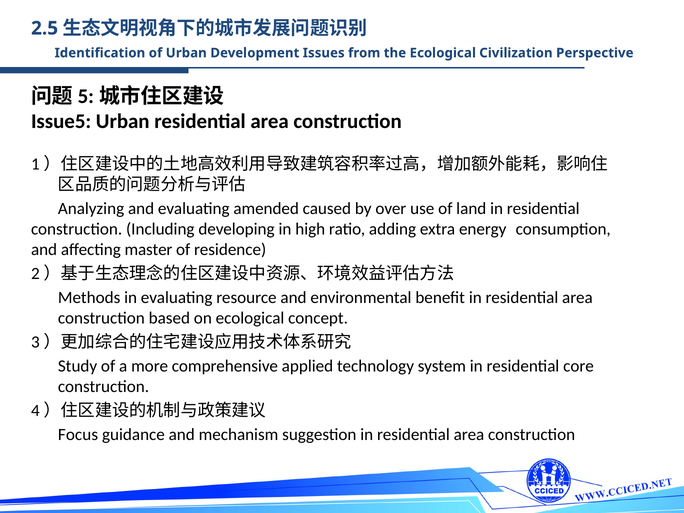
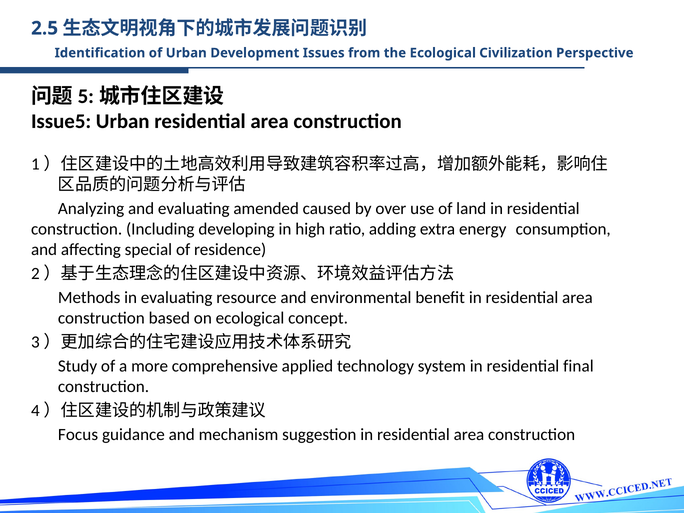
master: master -> special (148, 250)
core: core -> final (578, 366)
